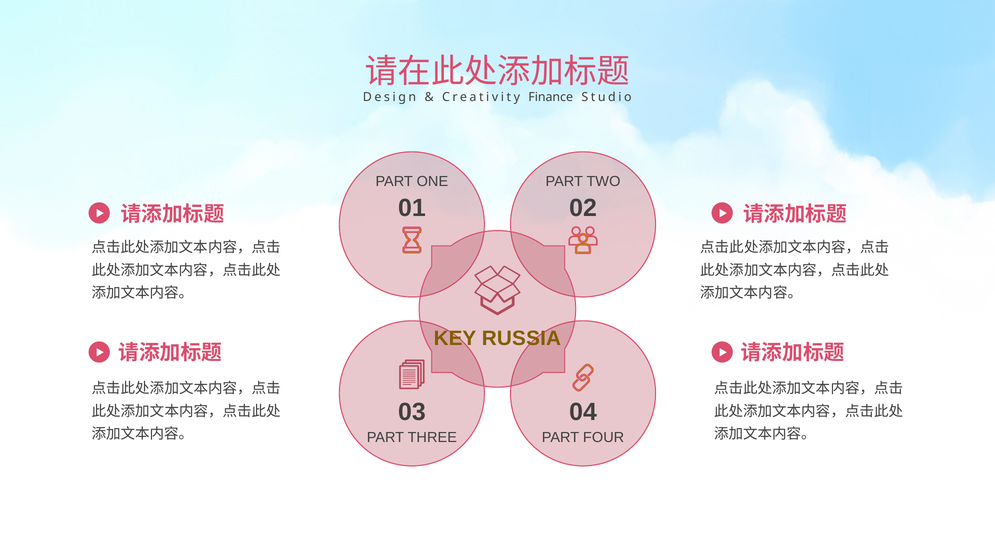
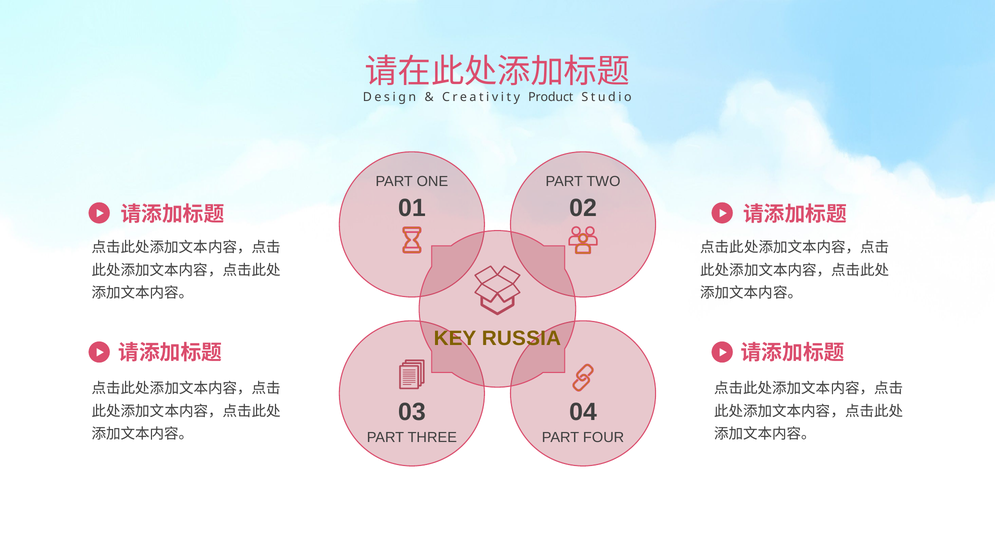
Finance: Finance -> Product (551, 97)
